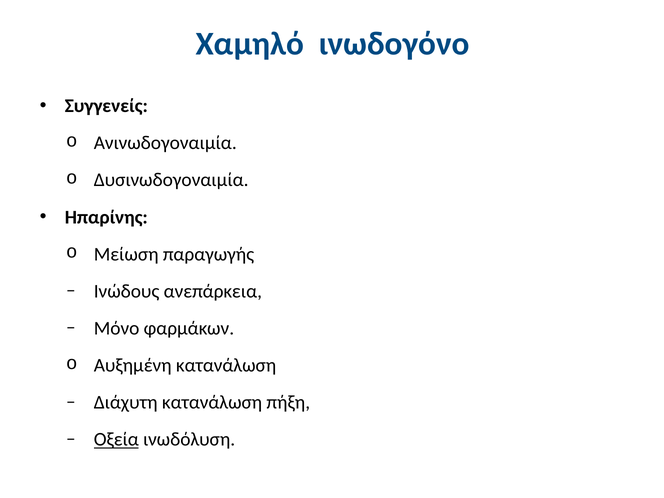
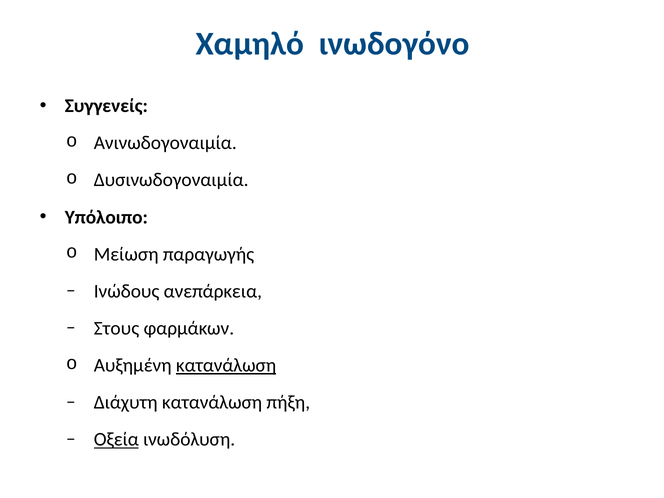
Ηπαρίνης: Ηπαρίνης -> Υπόλοιπο (106, 217)
Μόνο: Μόνο -> Στους (117, 328)
κατανάλωση underline: none -> present (226, 365)
